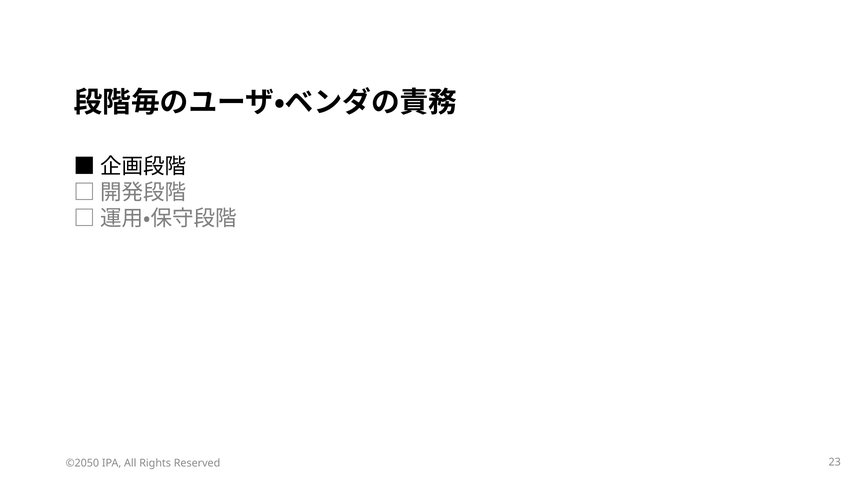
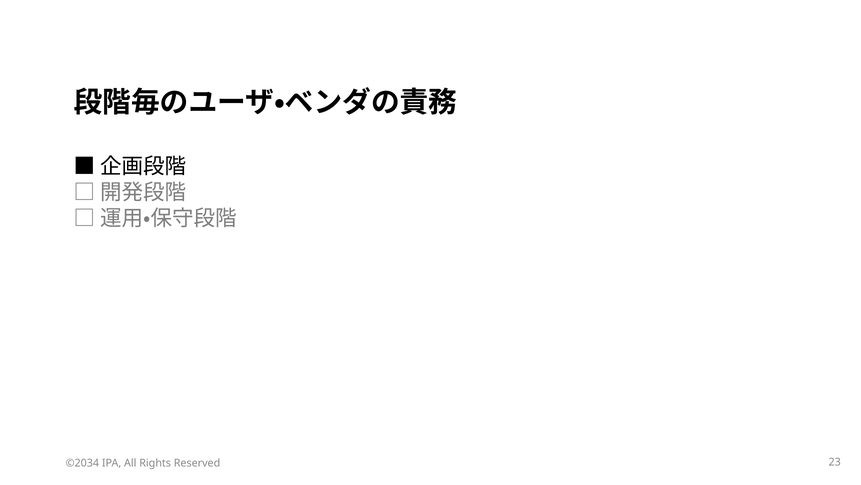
©2050: ©2050 -> ©2034 (82, 463)
